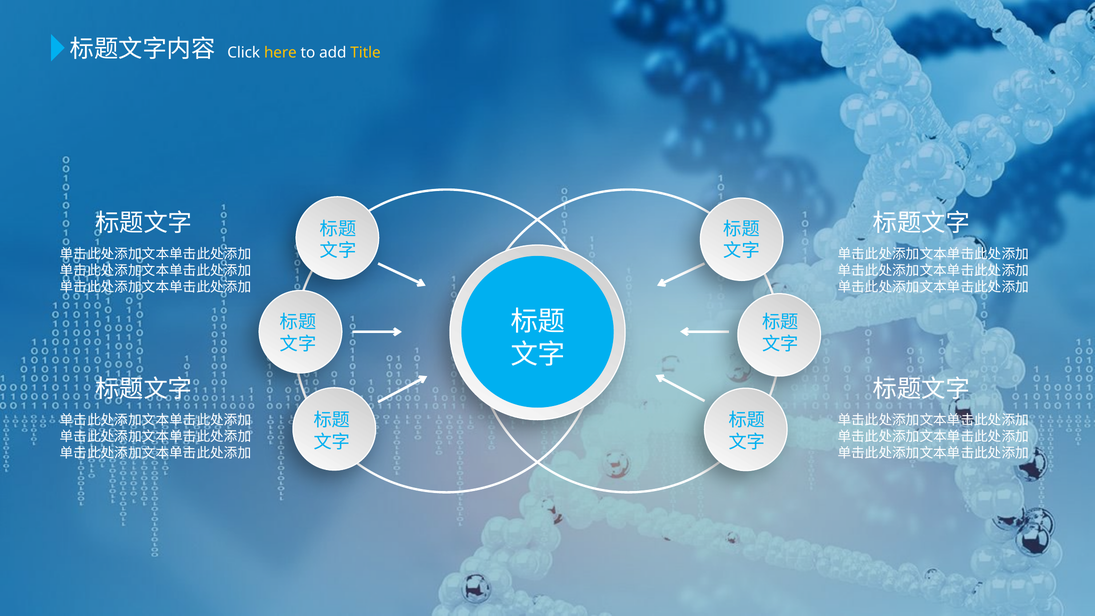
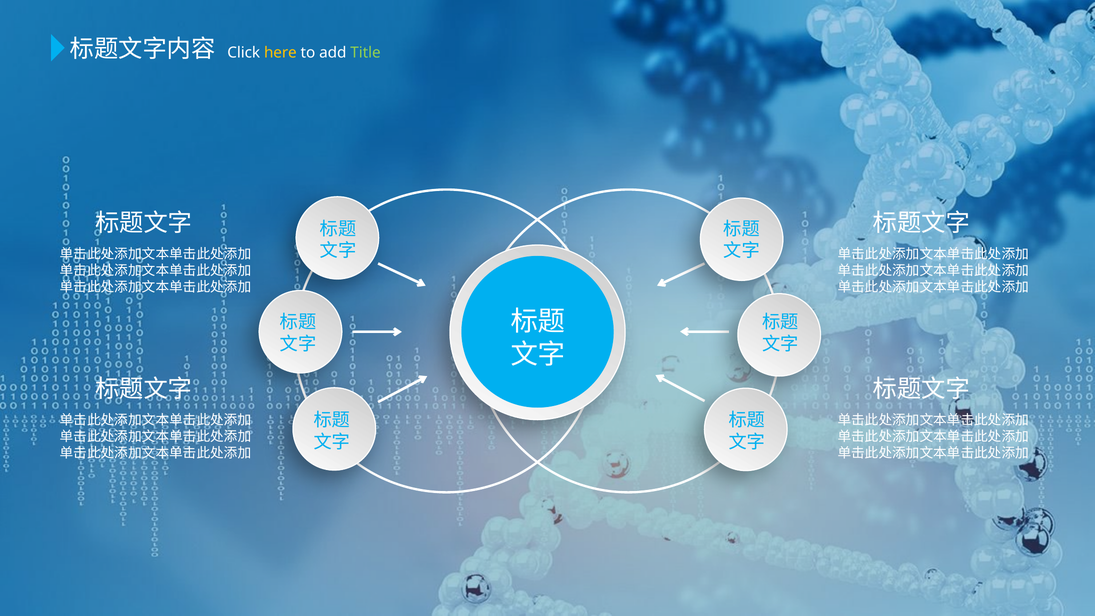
Title colour: yellow -> light green (366, 53)
